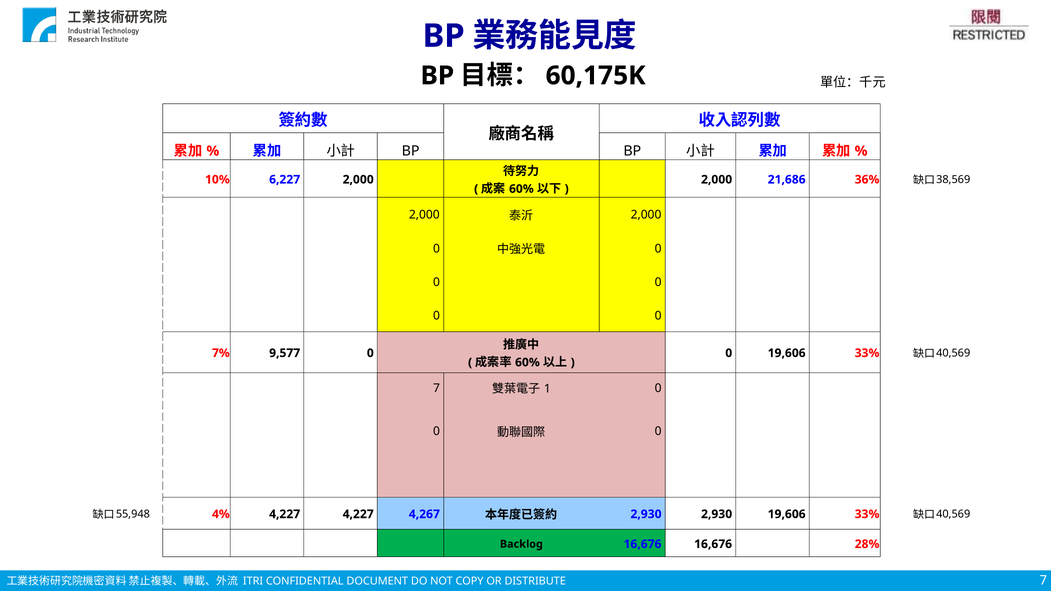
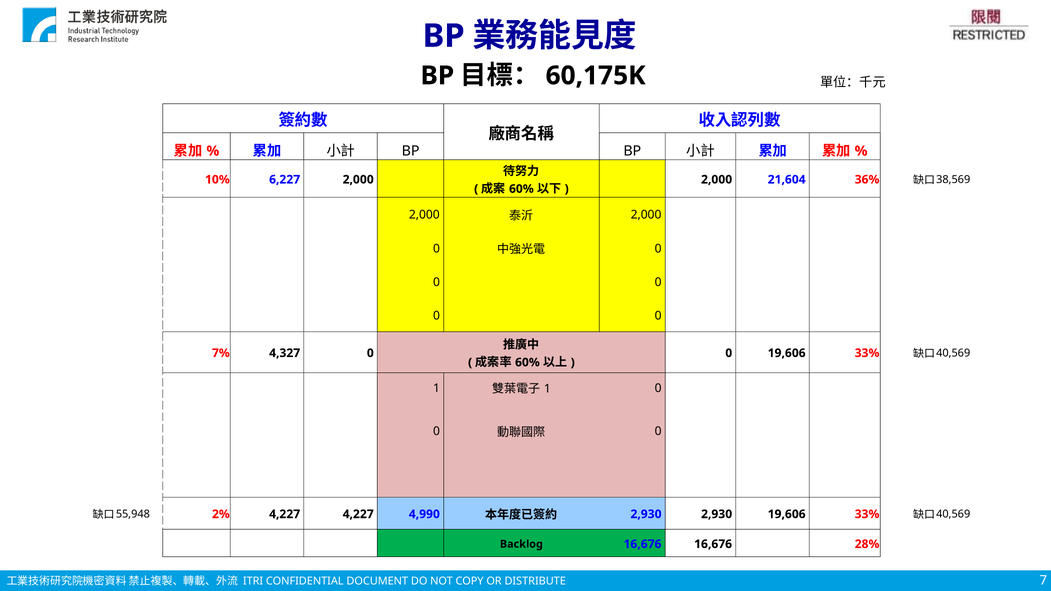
21,686: 21,686 -> 21,604 (787, 180)
9,577: 9,577 -> 4,327 (285, 353)
0 7: 7 -> 1 (436, 388)
4%: 4% -> 2% (221, 514)
4,267: 4,267 -> 4,990 (424, 514)
